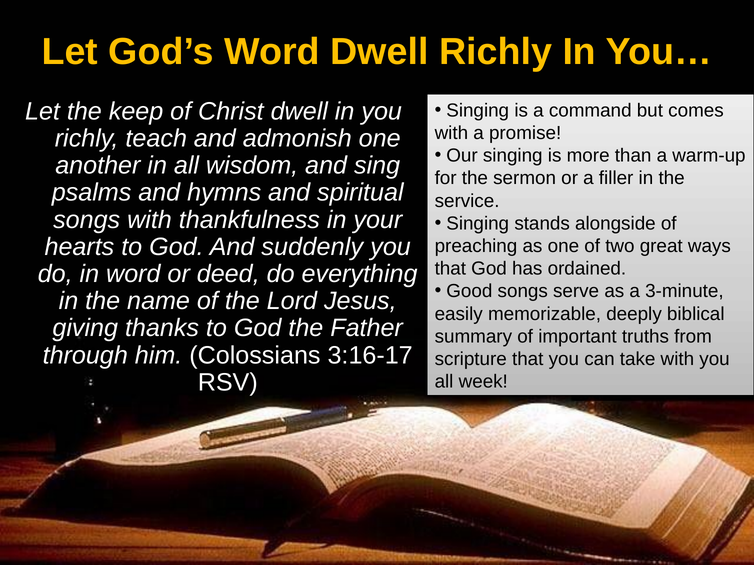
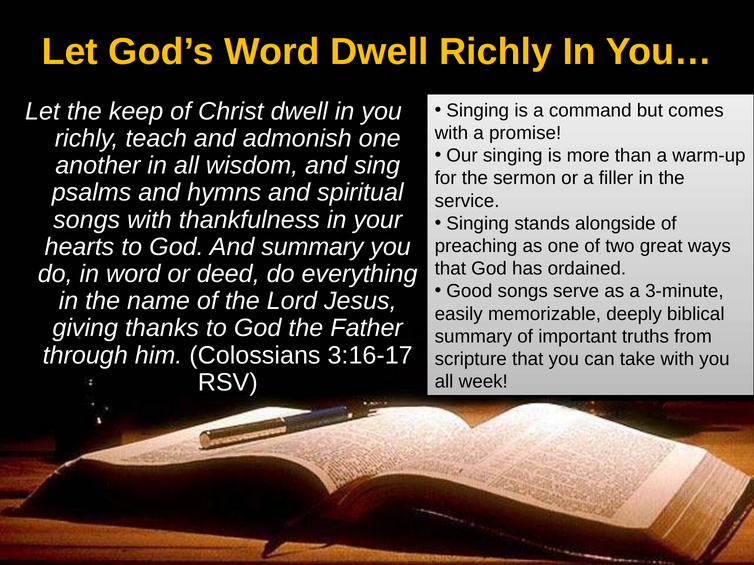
And suddenly: suddenly -> summary (312, 247)
